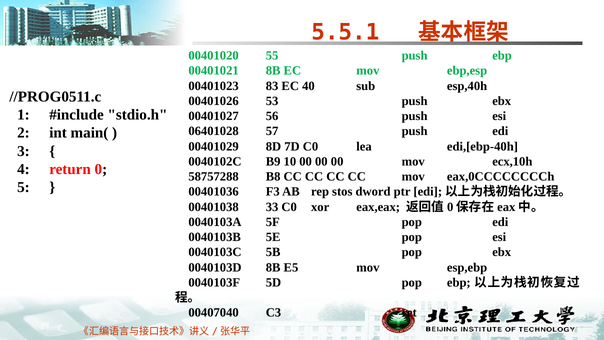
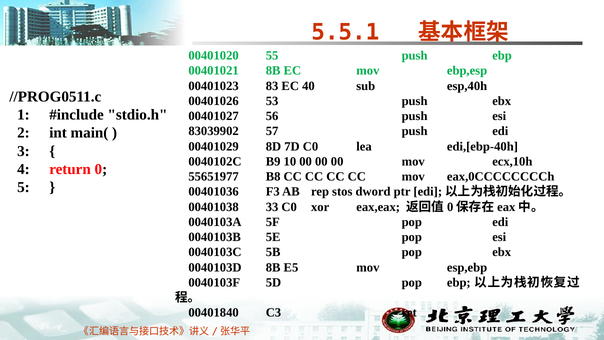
06401028: 06401028 -> 83039902 (214, 131)
58757288: 58757288 -> 55651977 (214, 177)
00407040: 00407040 -> 00401840 (214, 312)
